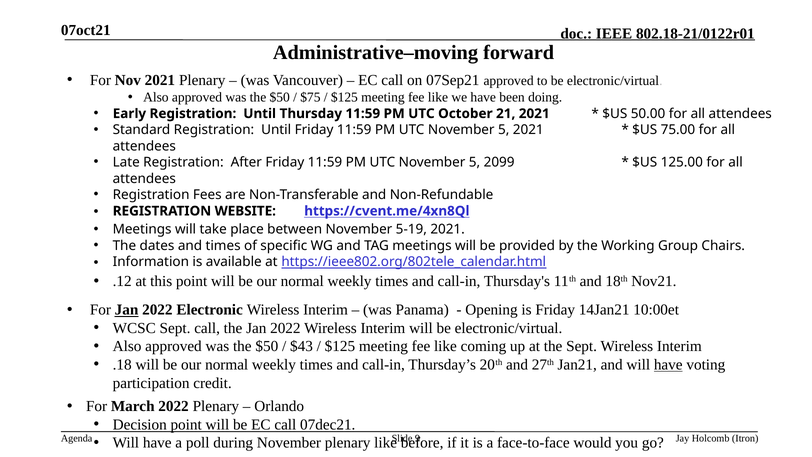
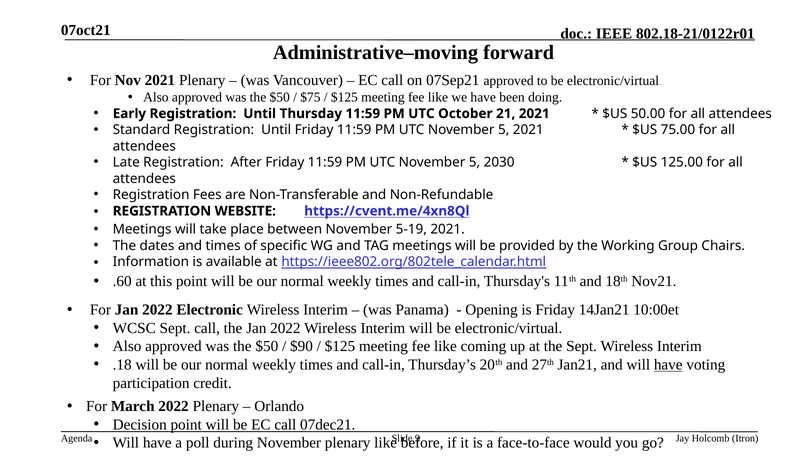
2099: 2099 -> 2030 (499, 162)
.12: .12 -> .60 (122, 281)
Jan underline: present -> none (127, 310)
$43: $43 -> $90 (301, 346)
